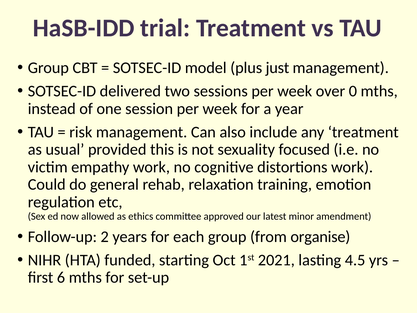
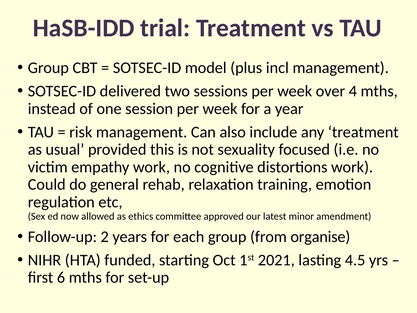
just: just -> incl (277, 68)
0: 0 -> 4 (353, 91)
